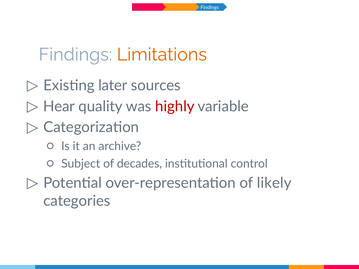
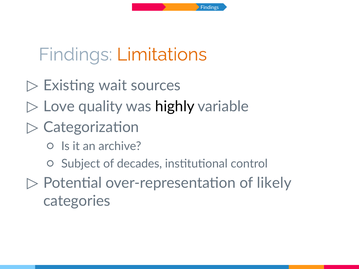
later: later -> wait (113, 86)
Hear: Hear -> Love (59, 106)
highly colour: red -> black (175, 106)
